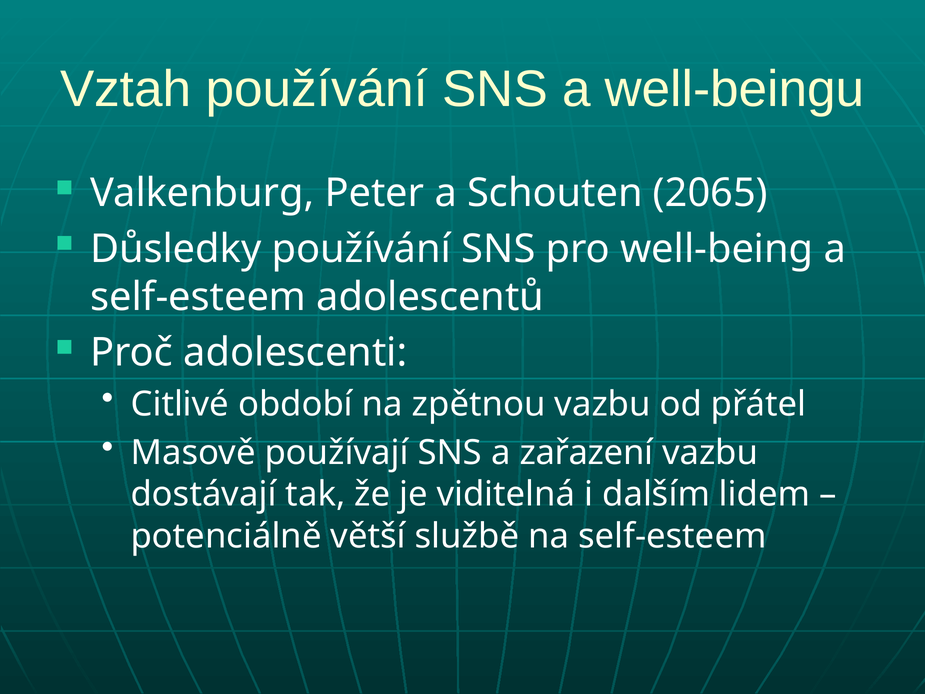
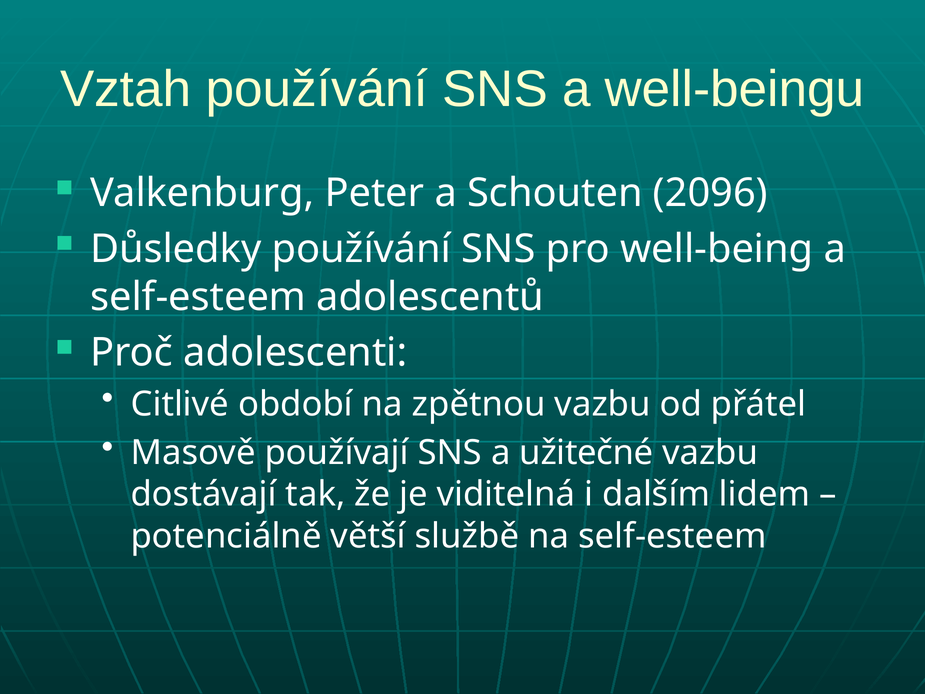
2065: 2065 -> 2096 (710, 193)
zařazení: zařazení -> užitečné (586, 453)
